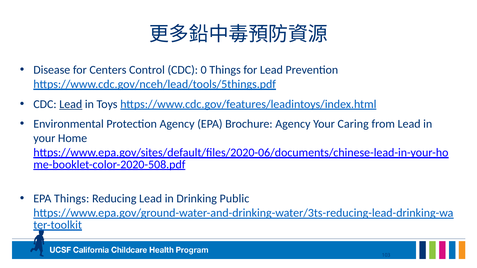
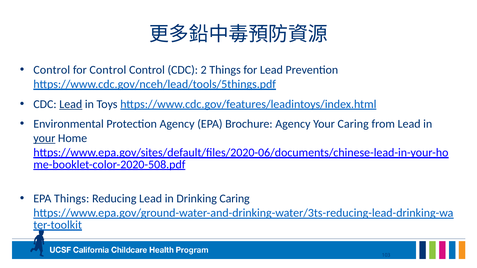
Disease: Disease -> Control (52, 70)
for Centers: Centers -> Control (108, 70)
0: 0 -> 2 (204, 70)
your underline: none -> present (44, 138)
Drinking Public: Public -> Caring (235, 199)
